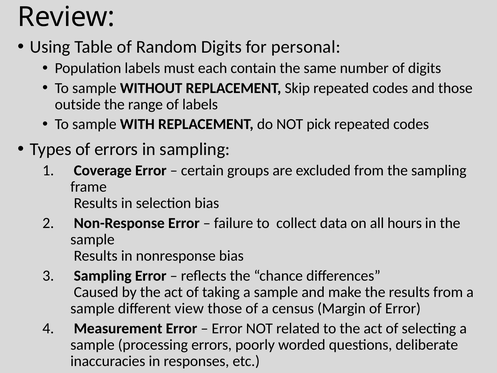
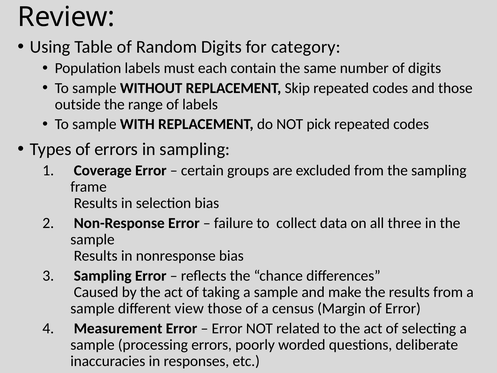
personal: personal -> category (306, 47)
hours: hours -> three (405, 223)
